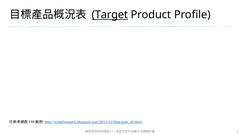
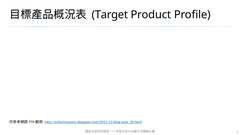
Target underline: present -> none (110, 15)
